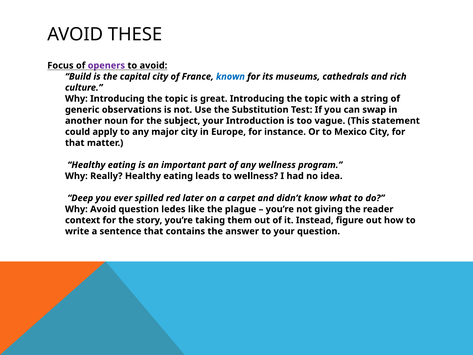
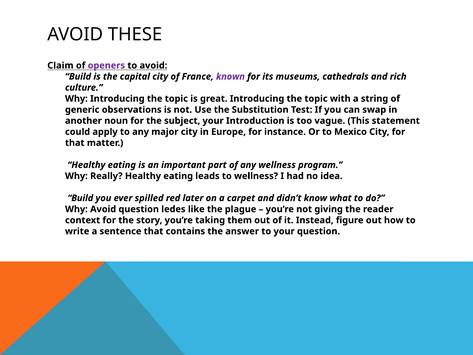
Focus: Focus -> Claim (60, 65)
known colour: blue -> purple (230, 76)
Deep: Deep -> Build (80, 198)
